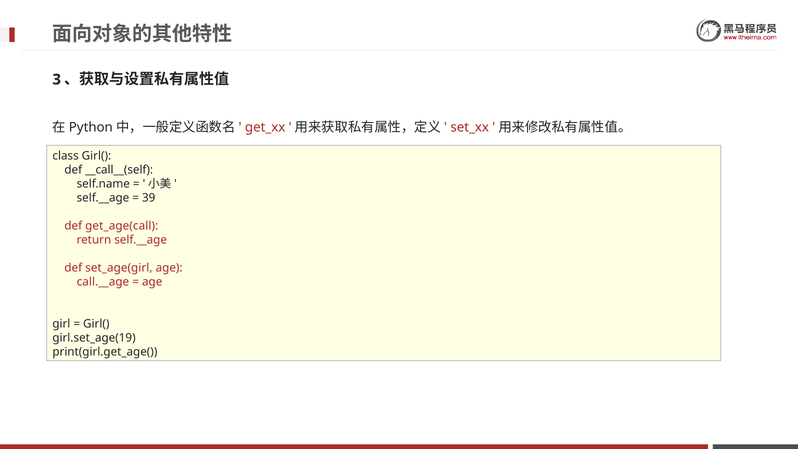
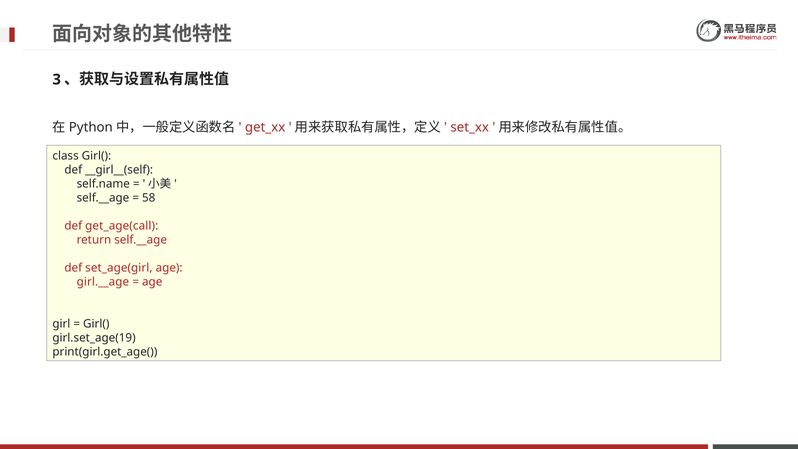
__call__(self: __call__(self -> __girl__(self (119, 170)
39: 39 -> 58 (149, 198)
call.__age: call.__age -> girl.__age (103, 282)
